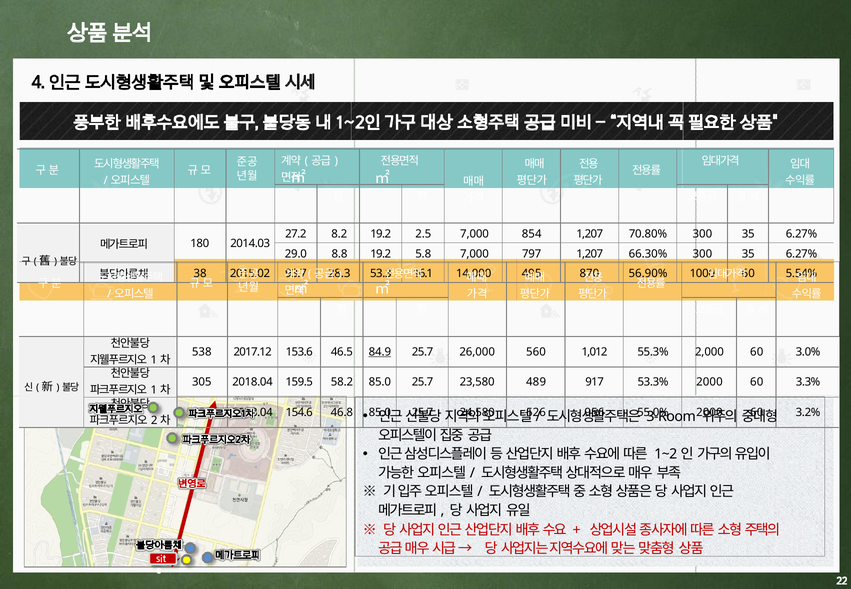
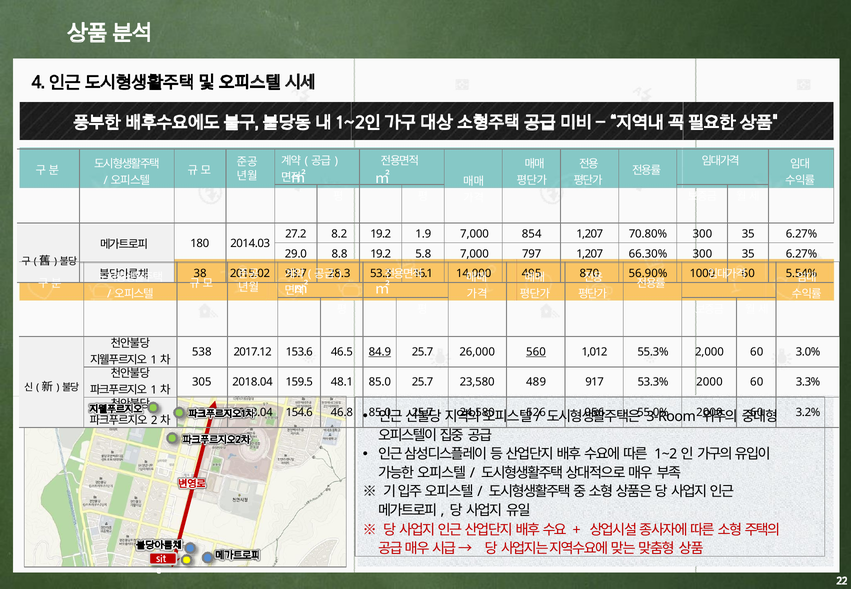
2.5: 2.5 -> 1.9 (423, 234)
560 underline: none -> present (536, 352)
58.2: 58.2 -> 48.1 (342, 382)
